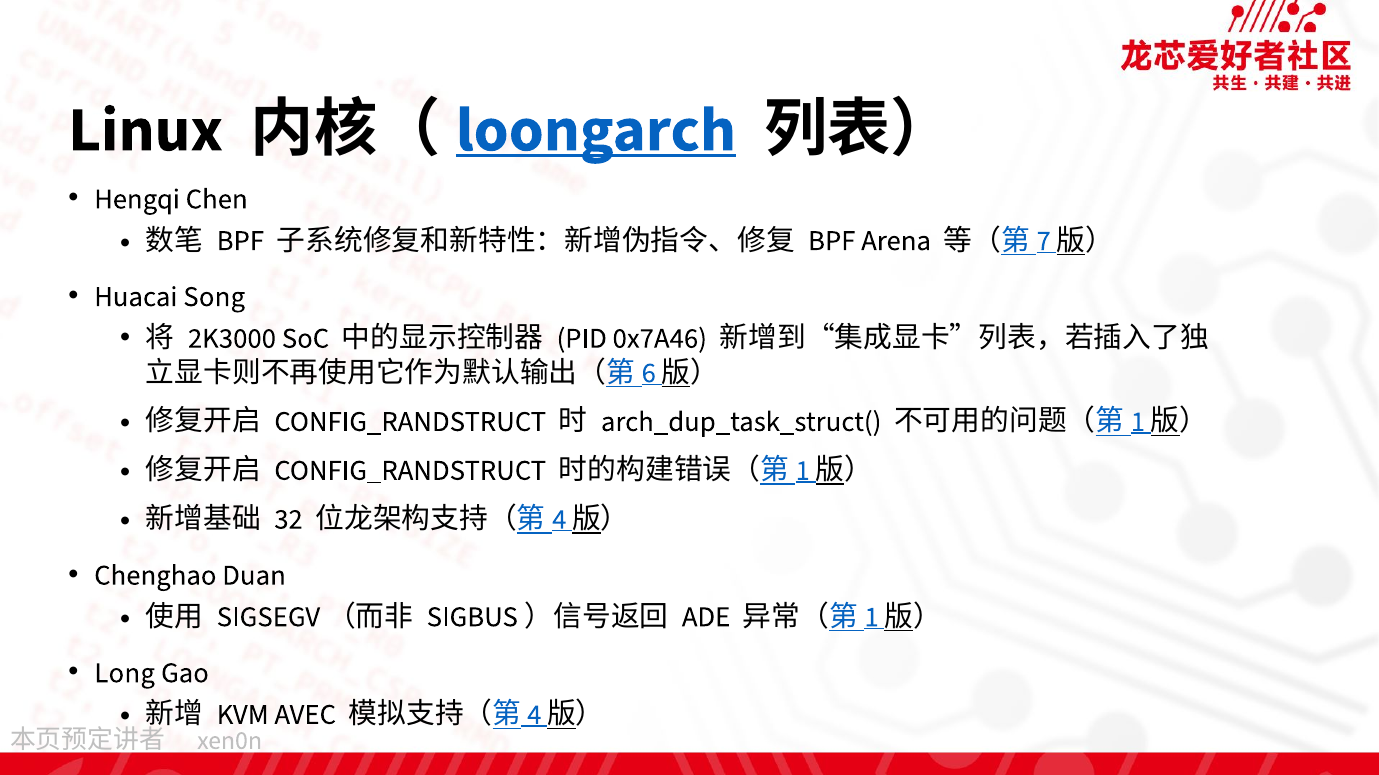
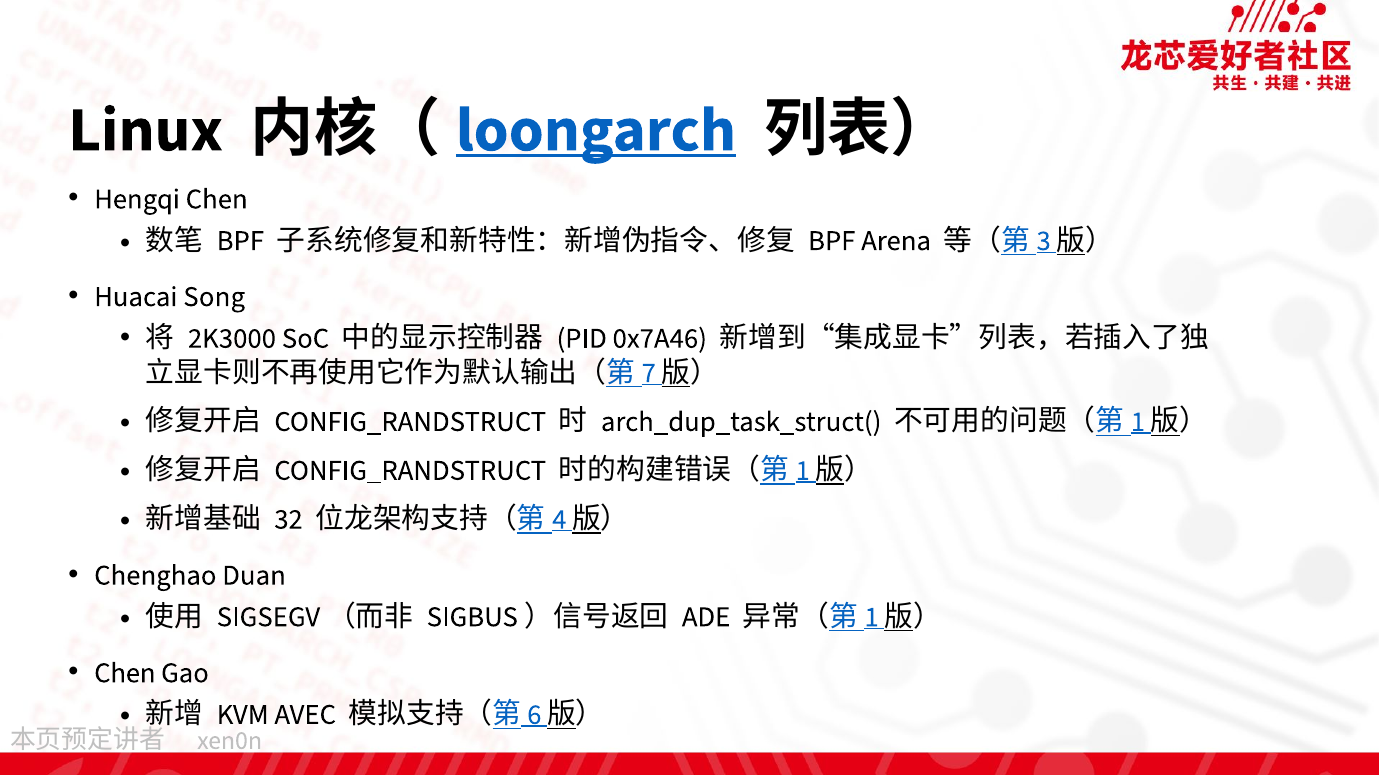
7: 7 -> 3 (1044, 241)
6: 6 -> 7 (649, 373)
Long: Long -> Chen (125, 673)
4: 4 -> 6 (534, 715)
